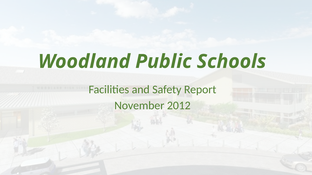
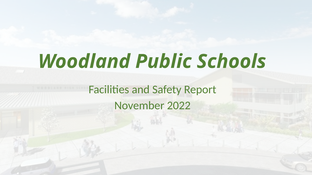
2012: 2012 -> 2022 (179, 106)
